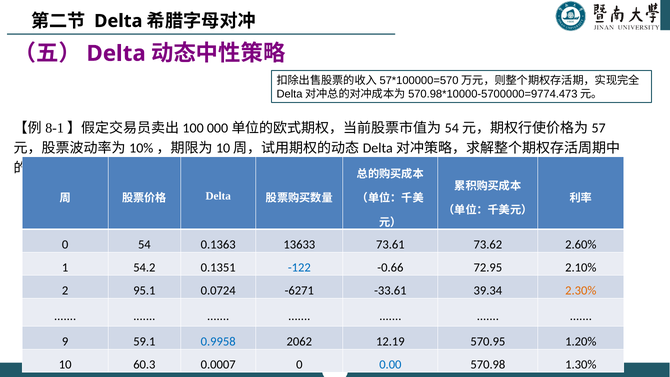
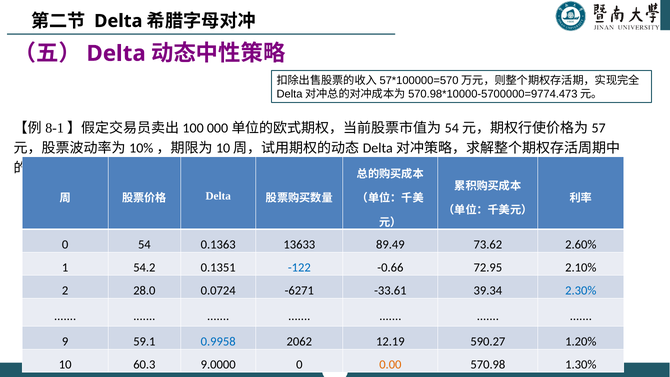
73.61: 73.61 -> 89.49 (390, 245)
95.1: 95.1 -> 28.0 (144, 291)
2.30% colour: orange -> blue (581, 291)
570.95: 570.95 -> 590.27 (488, 342)
0.0007: 0.0007 -> 9.0000 (218, 365)
0.00 colour: blue -> orange (390, 365)
